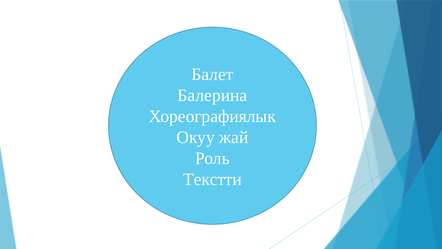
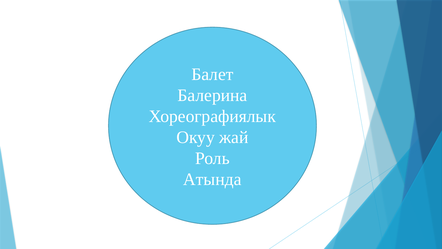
Текстти: Текстти -> Атында (212, 179)
